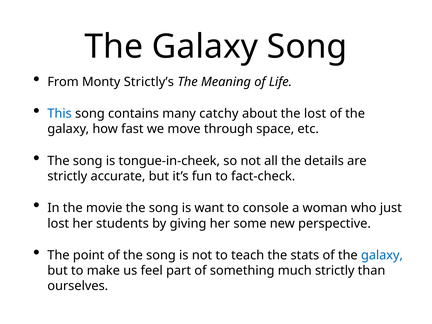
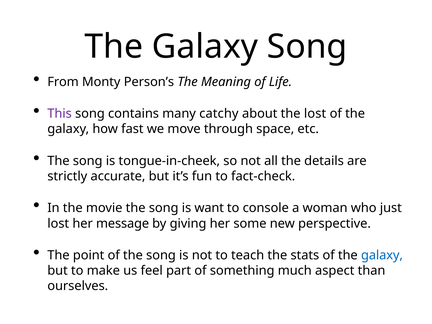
Strictly’s: Strictly’s -> Person’s (149, 82)
This colour: blue -> purple (60, 114)
students: students -> message (123, 223)
much strictly: strictly -> aspect (335, 271)
